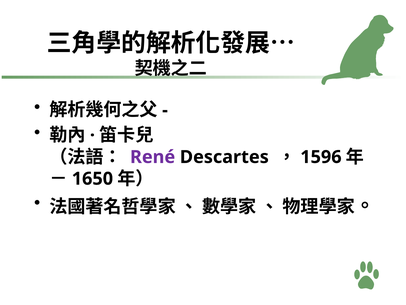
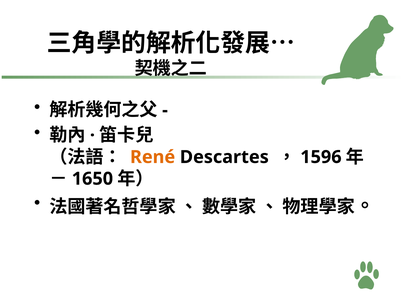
René colour: purple -> orange (153, 157)
